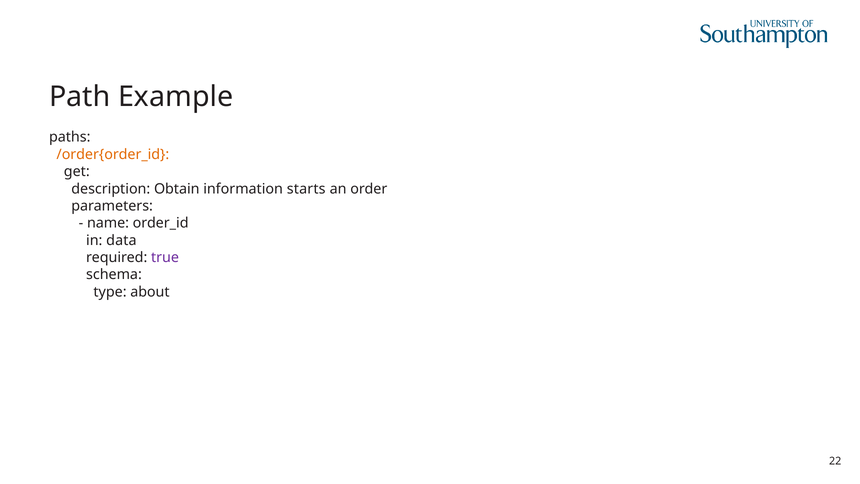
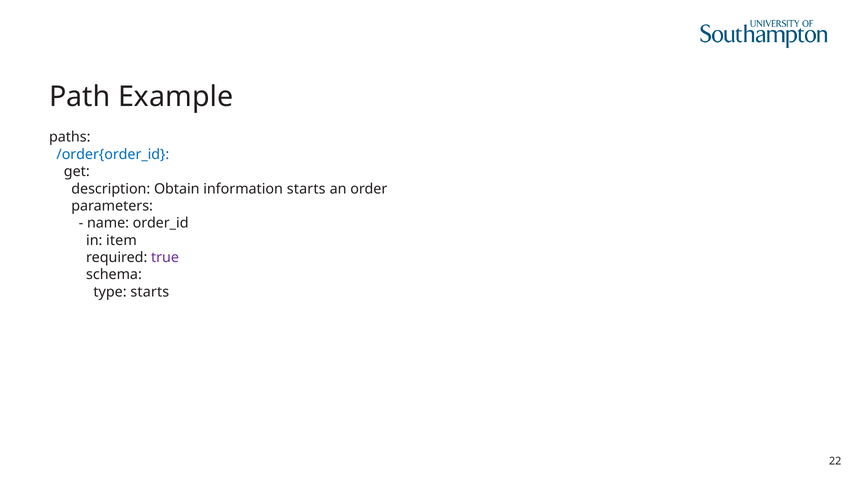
/order{order_id colour: orange -> blue (113, 154)
data: data -> item (121, 240)
type about: about -> starts (150, 292)
